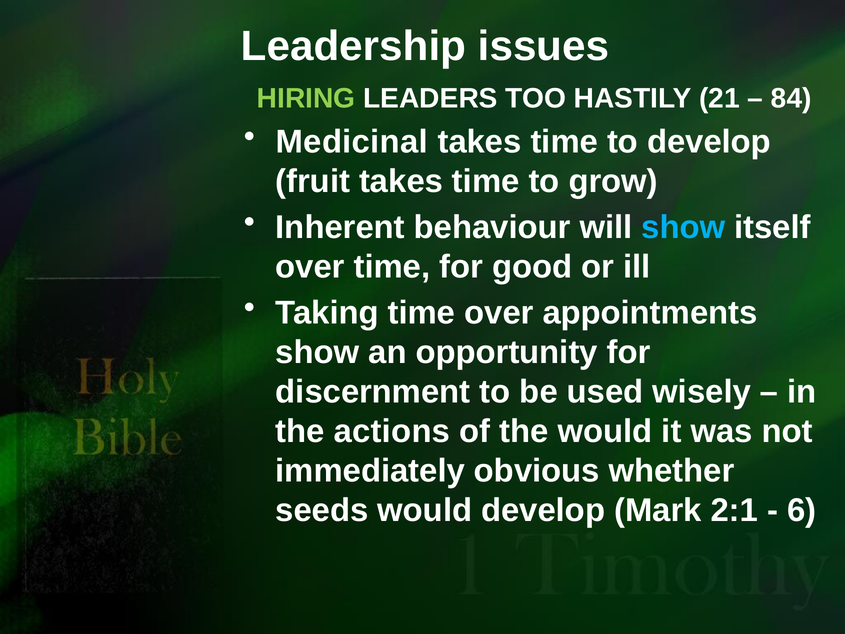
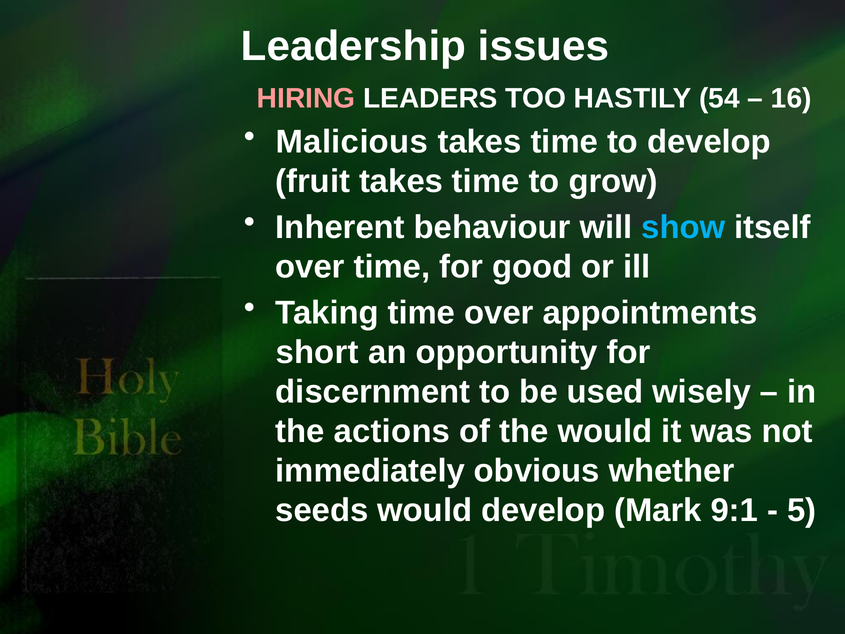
HIRING colour: light green -> pink (306, 98)
21: 21 -> 54 (719, 98)
84: 84 -> 16 (791, 98)
Medicinal: Medicinal -> Malicious (352, 142)
show: show -> short (317, 352)
2:1: 2:1 -> 9:1 (734, 510)
6: 6 -> 5 (802, 510)
